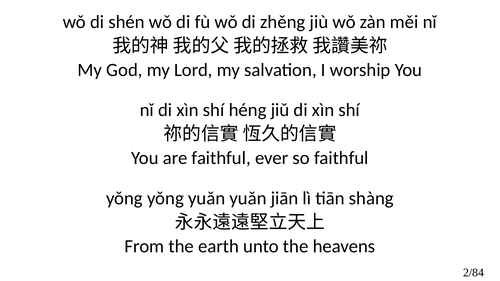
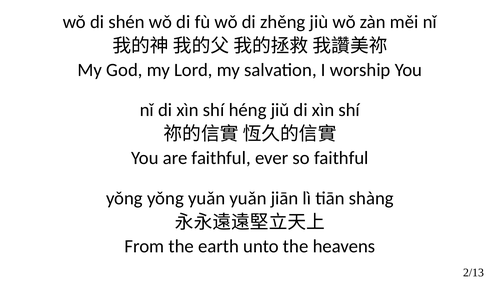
2/84: 2/84 -> 2/13 (473, 273)
